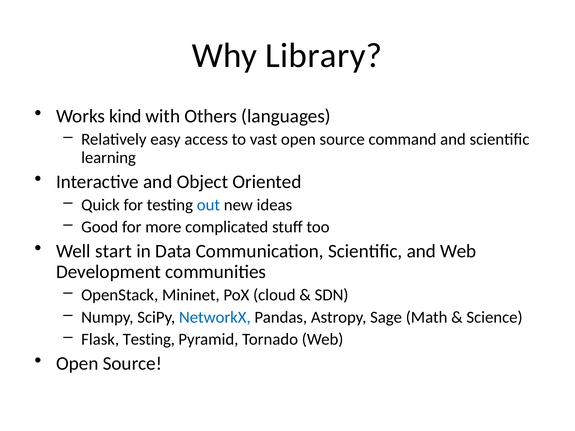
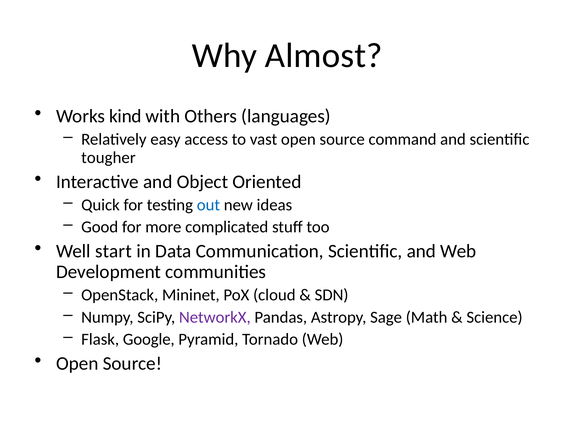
Library: Library -> Almost (324, 56)
learning: learning -> tougher (108, 158)
NetworkX colour: blue -> purple (215, 317)
Flask Testing: Testing -> Google (149, 340)
